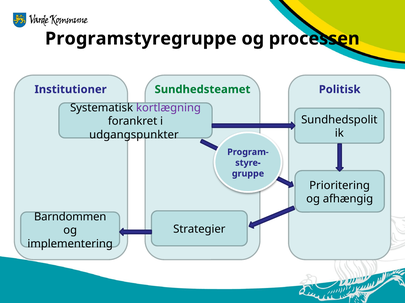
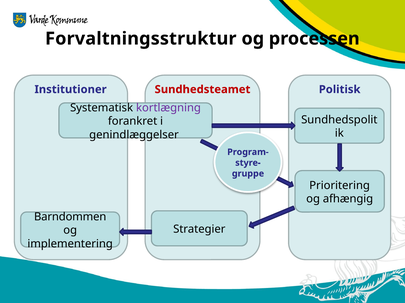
Programstyregruppe: Programstyregruppe -> Forvaltningsstruktur (141, 39)
Sundhedsteamet colour: green -> red (202, 90)
udgangspunkter: udgangspunkter -> genindlæggelser (134, 135)
